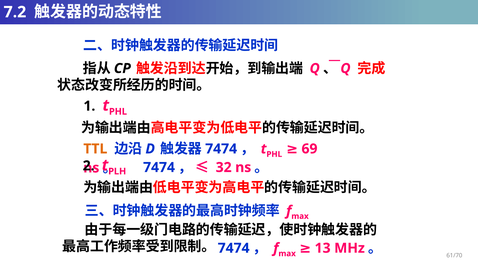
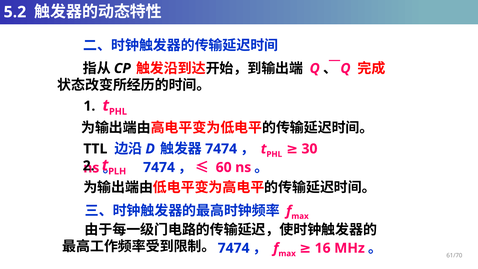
7.2: 7.2 -> 5.2 (15, 12)
TTL colour: orange -> black (95, 149)
69: 69 -> 30 (309, 149)
32: 32 -> 60 (224, 167)
13: 13 -> 16 (323, 248)
